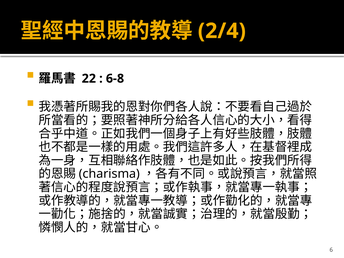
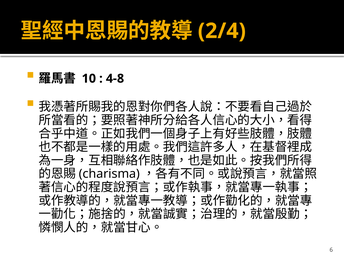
22: 22 -> 10 (89, 79)
6-8: 6-8 -> 4-8 (115, 79)
